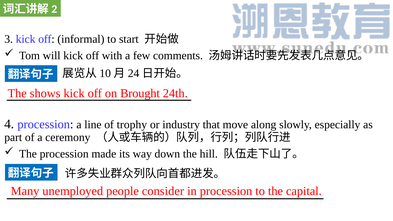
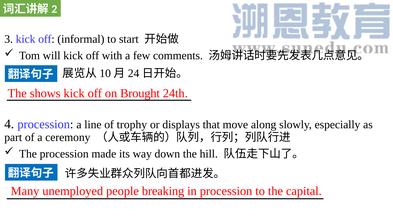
industry: industry -> displays (181, 125)
consider: consider -> breaking (163, 191)
